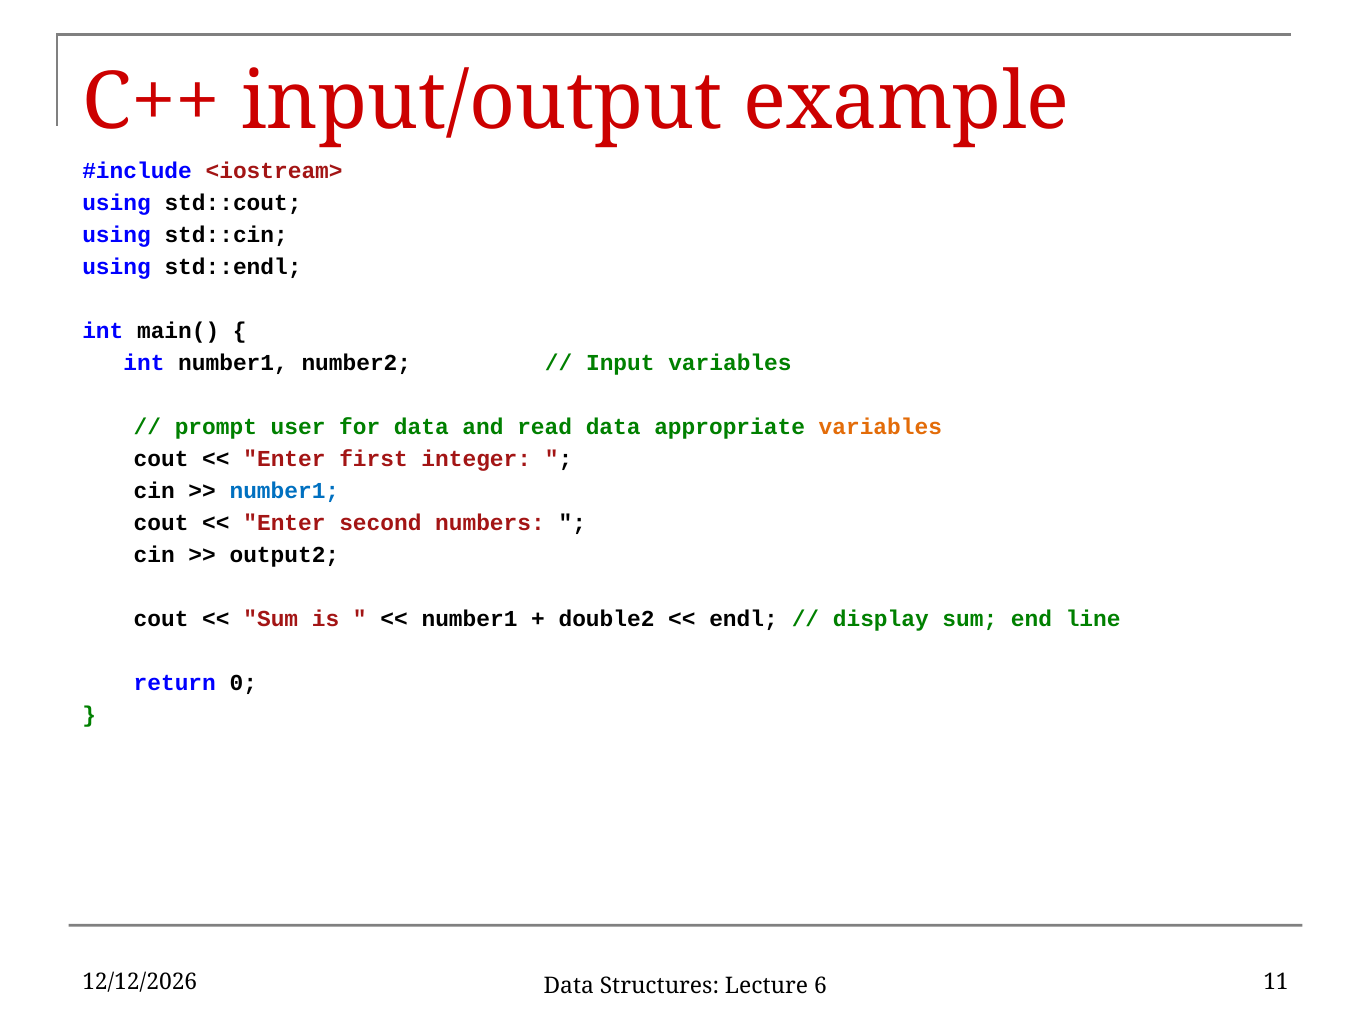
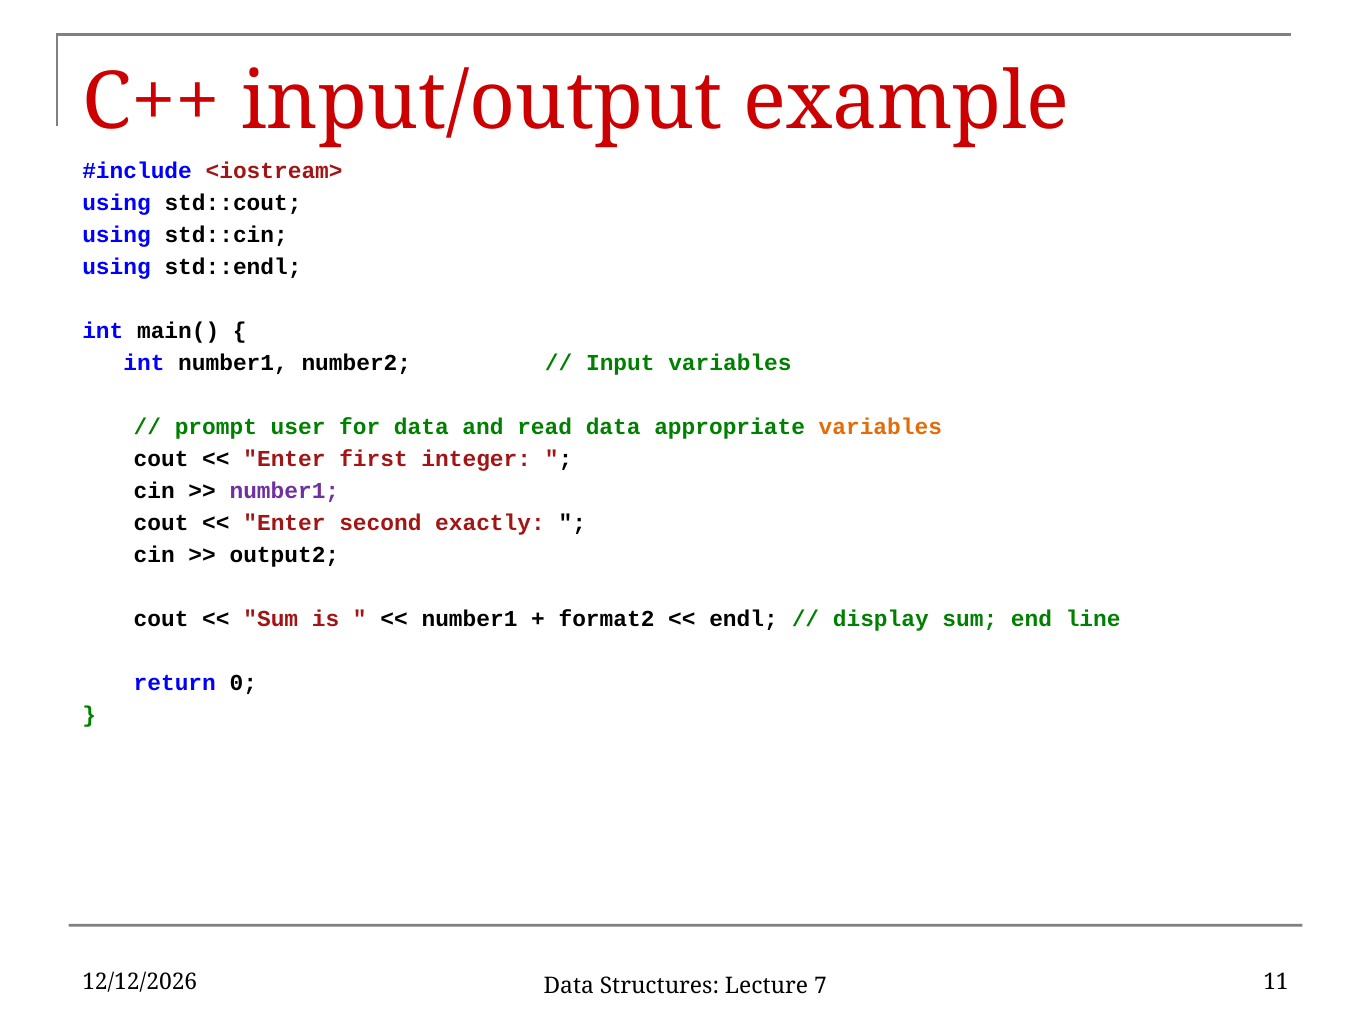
number1 colour: blue -> purple (284, 491)
numbers: numbers -> exactly (490, 523)
double2: double2 -> format2 (607, 619)
6: 6 -> 7 (820, 986)
